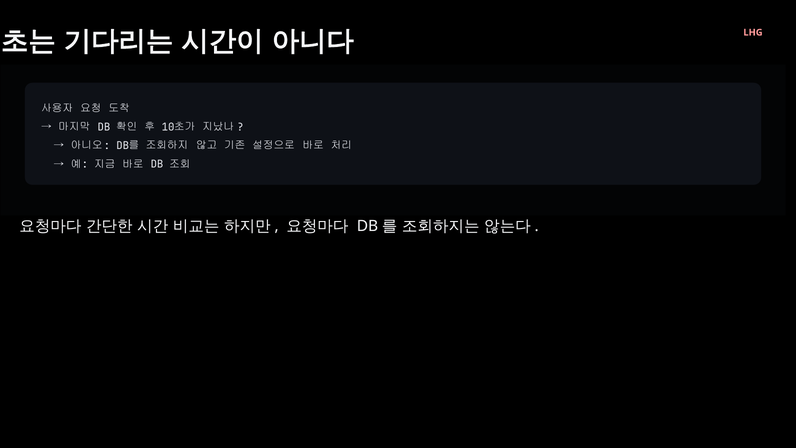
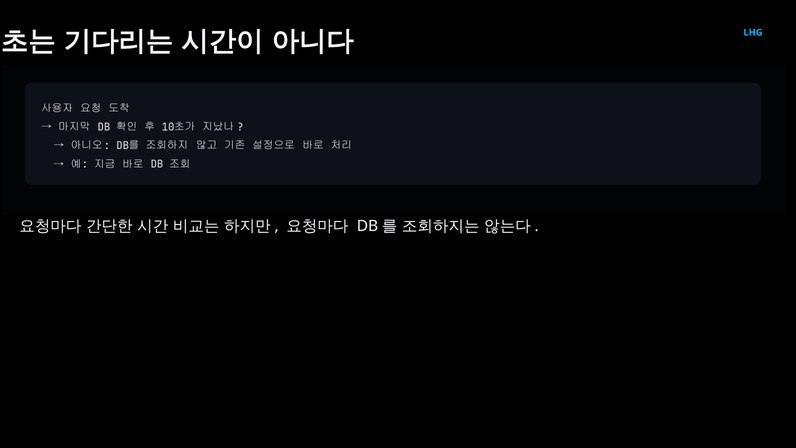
LHG colour: pink -> light blue (753, 32)
